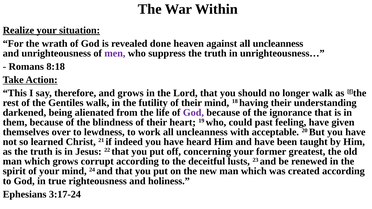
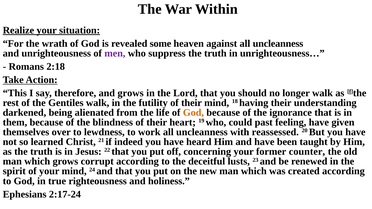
done: done -> some (161, 43)
8:18: 8:18 -> 2:18 (56, 67)
God colour: purple -> orange (193, 113)
acceptable: acceptable -> reassessed (275, 132)
greatest: greatest -> counter (307, 152)
3:17-24: 3:17-24 -> 2:17-24 (65, 194)
